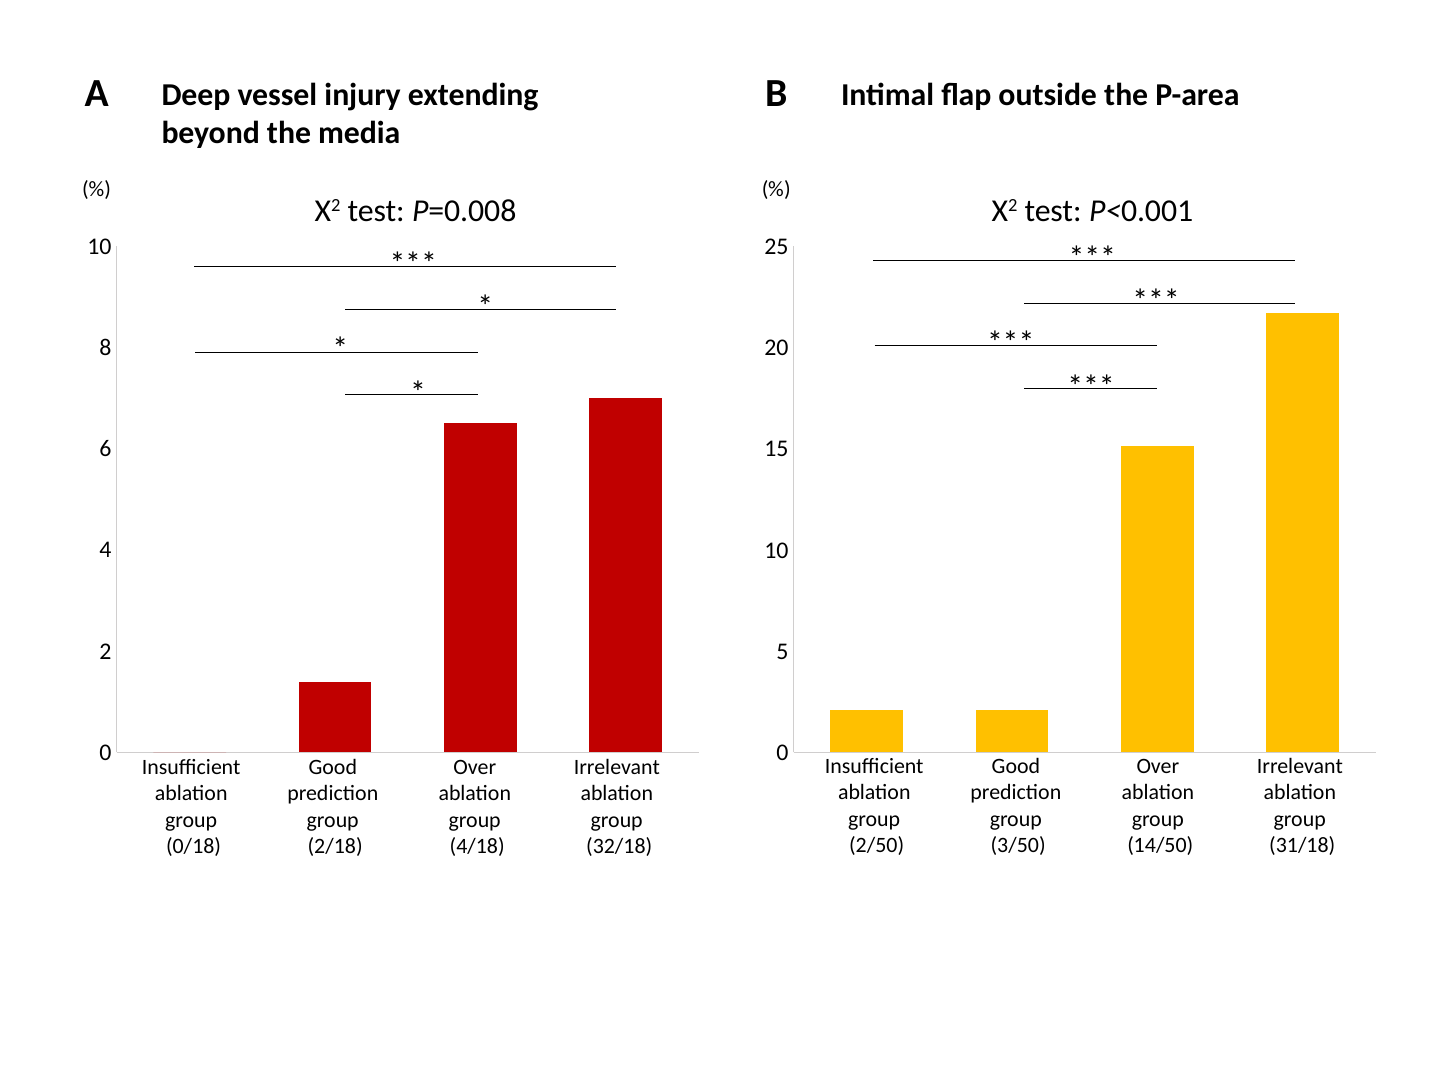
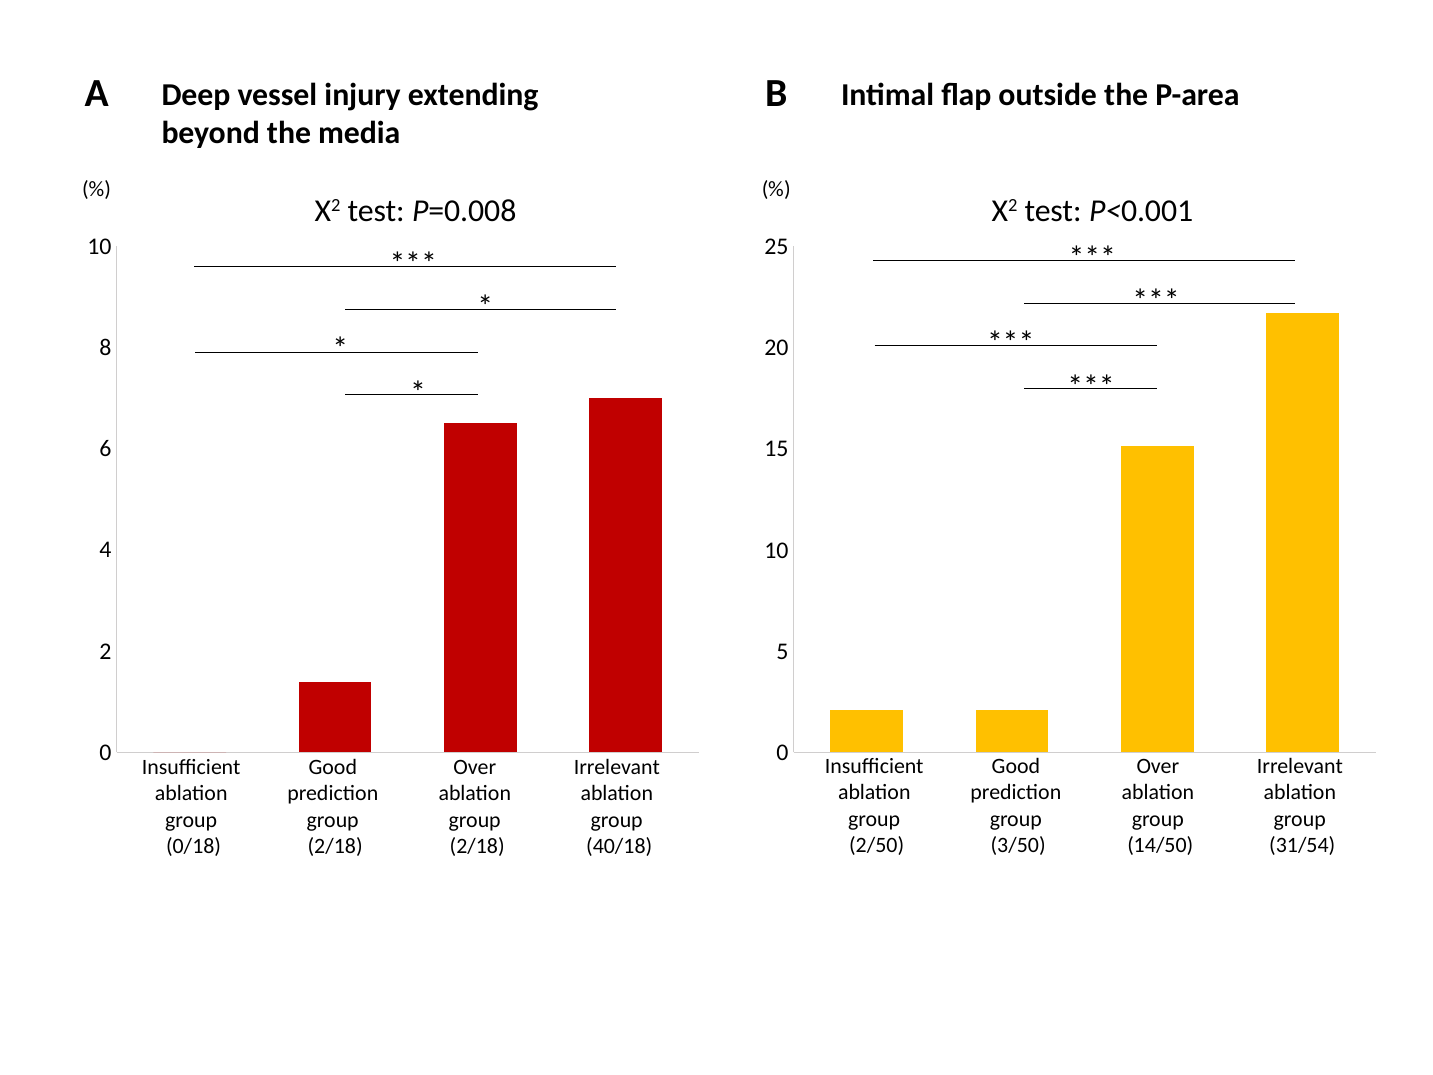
31/18: 31/18 -> 31/54 (1302, 845)
4/18: 4/18 -> 2/18 (477, 846)
32/18: 32/18 -> 40/18 (619, 846)
